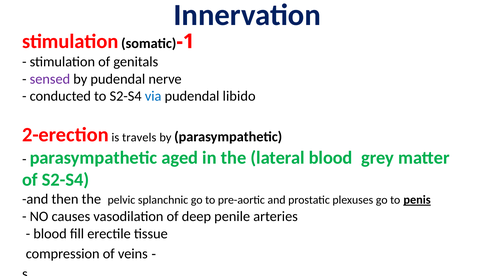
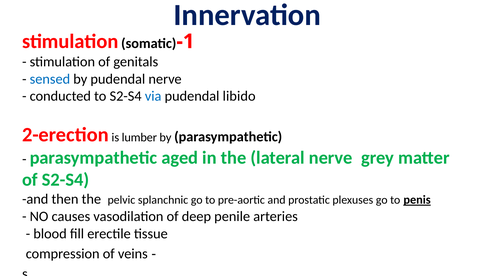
sensed colour: purple -> blue (50, 79)
travels: travels -> lumber (139, 137)
lateral blood: blood -> nerve (331, 158)
